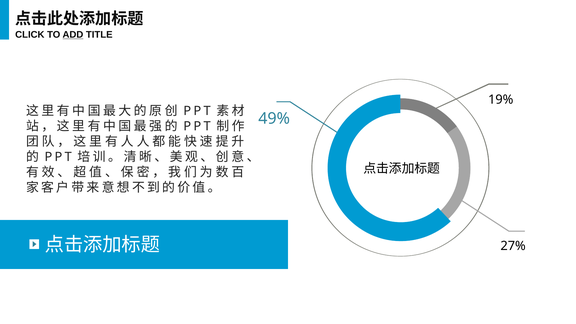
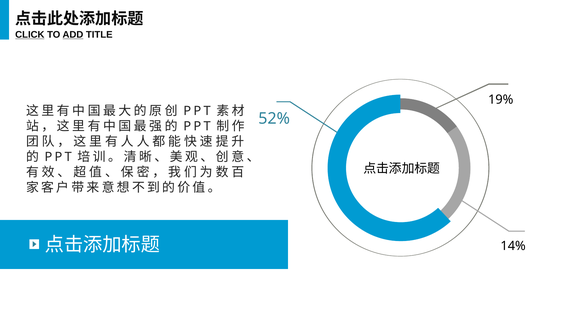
CLICK underline: none -> present (30, 35)
49%: 49% -> 52% (274, 118)
27%: 27% -> 14% (513, 246)
